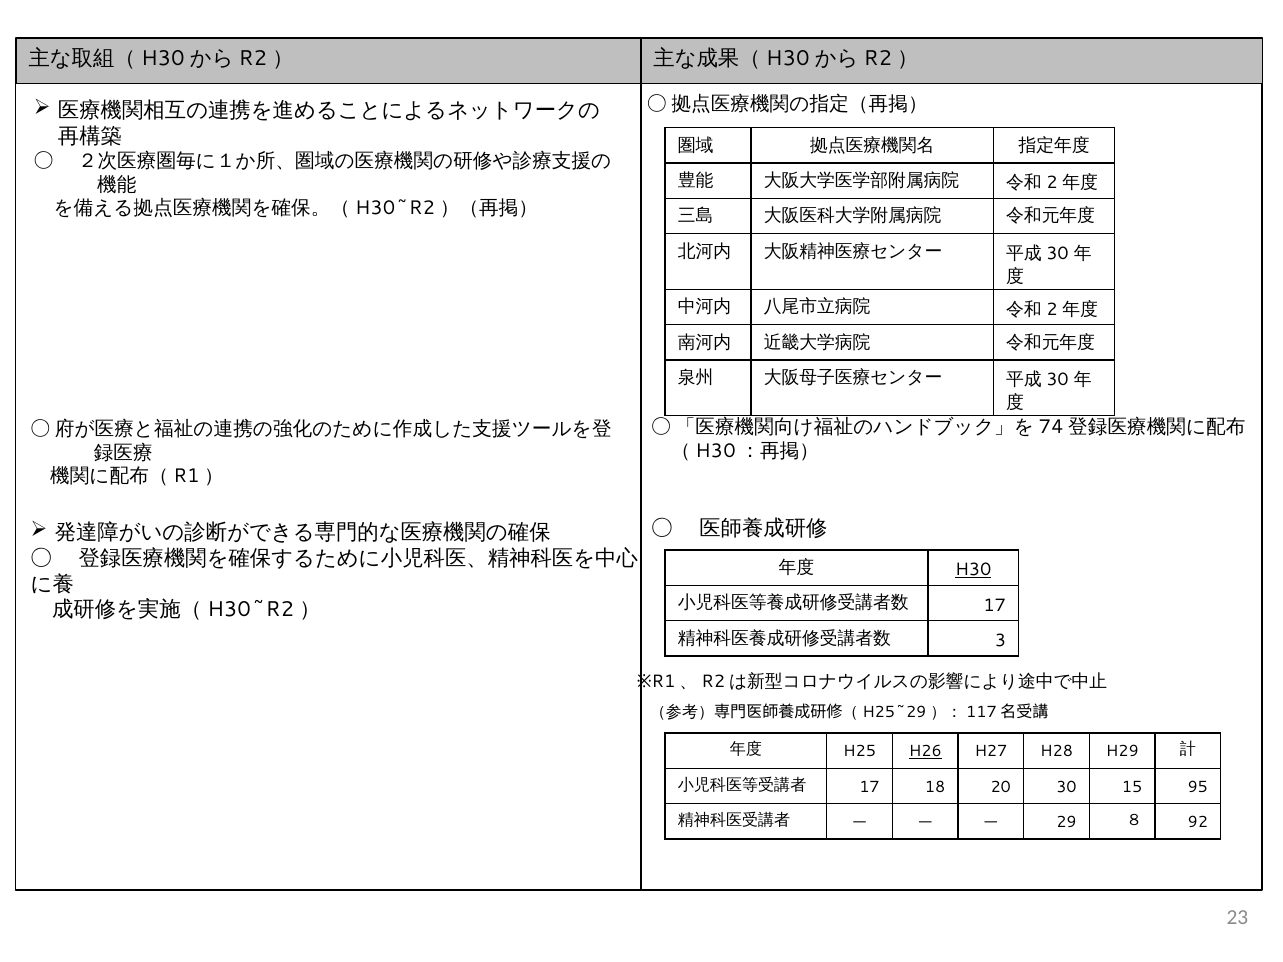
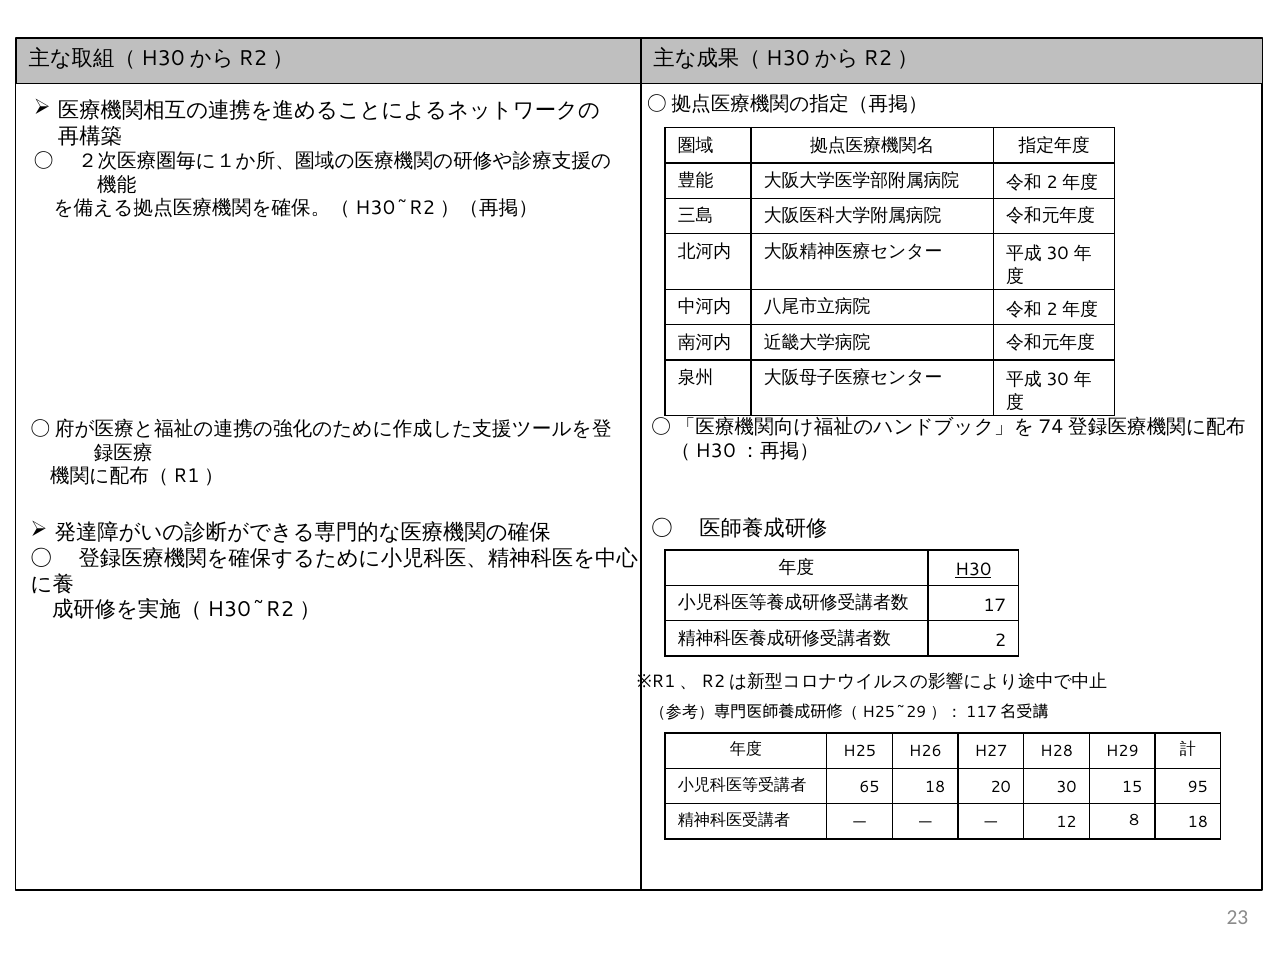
3: 3 -> 2 (1000, 641)
H26 underline: present -> none (925, 752)
17: 17 -> 65 (869, 787)
29: 29 -> 12 (1066, 823)
８ 92: 92 -> 18 (1198, 823)
